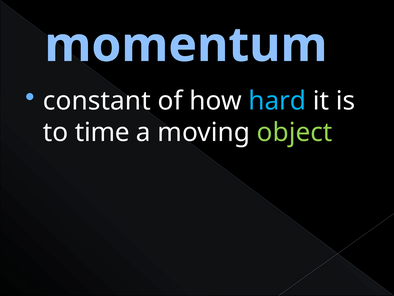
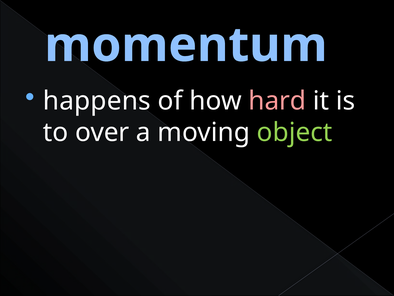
constant: constant -> happens (97, 101)
hard colour: light blue -> pink (277, 101)
time: time -> over (102, 132)
